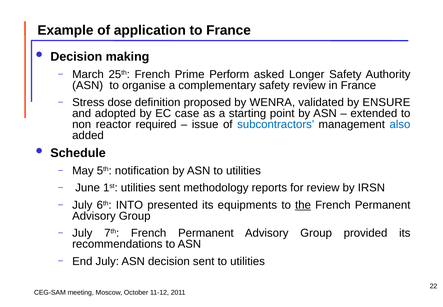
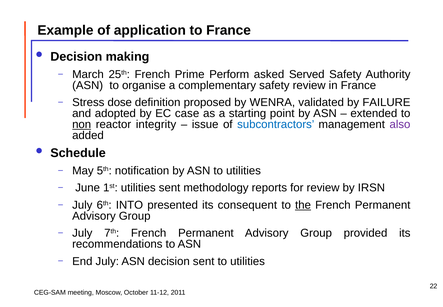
Longer: Longer -> Served (307, 74)
ENSURE: ENSURE -> FAILURE (386, 102)
non underline: none -> present (82, 124)
required: required -> integrity (156, 124)
also colour: blue -> purple (400, 124)
equipments: equipments -> consequent (247, 205)
